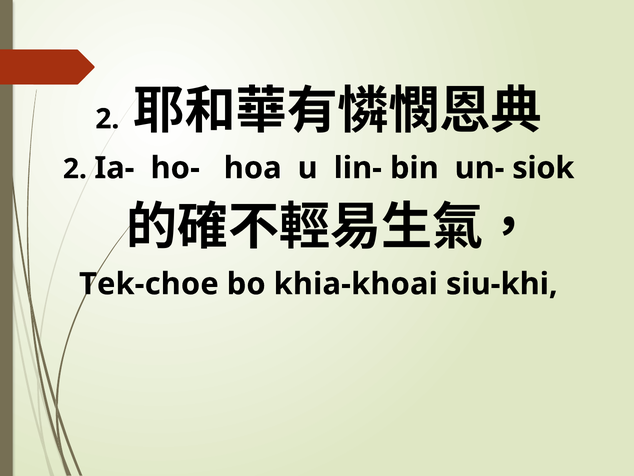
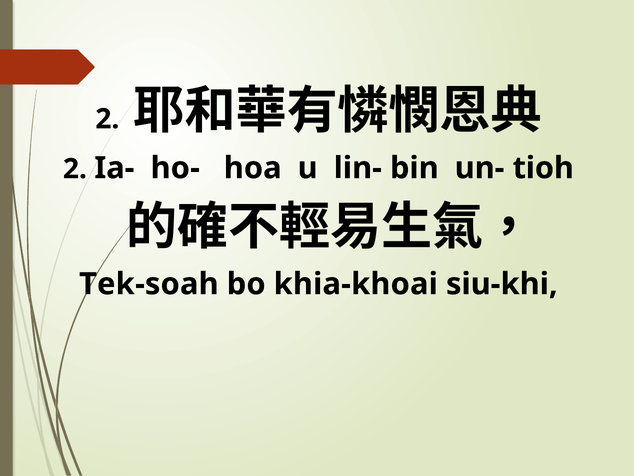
siok: siok -> tioh (543, 168)
Tek-choe: Tek-choe -> Tek-soah (149, 284)
